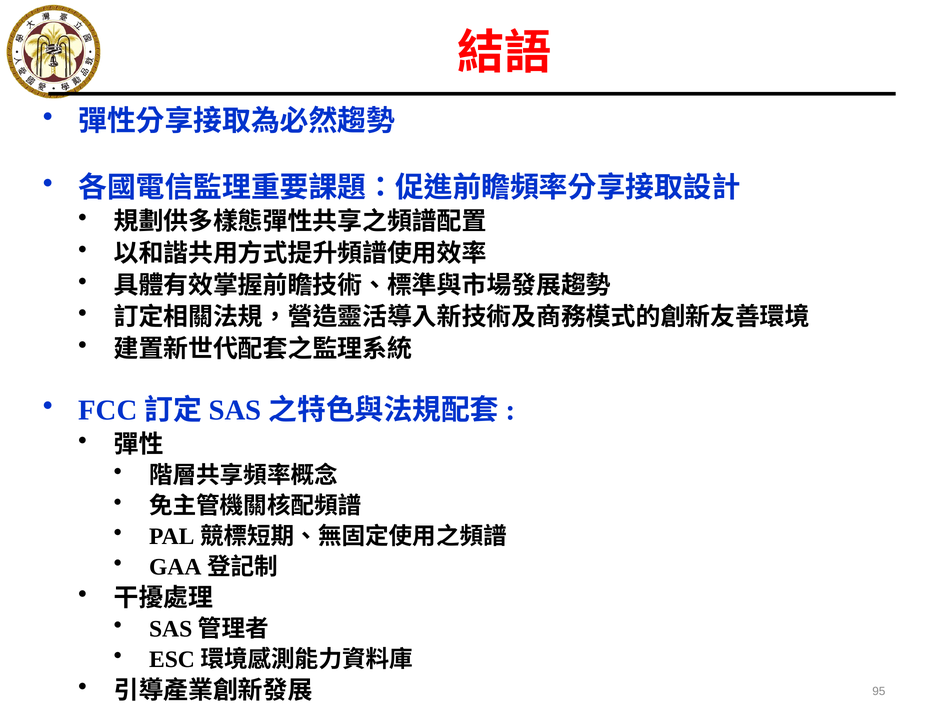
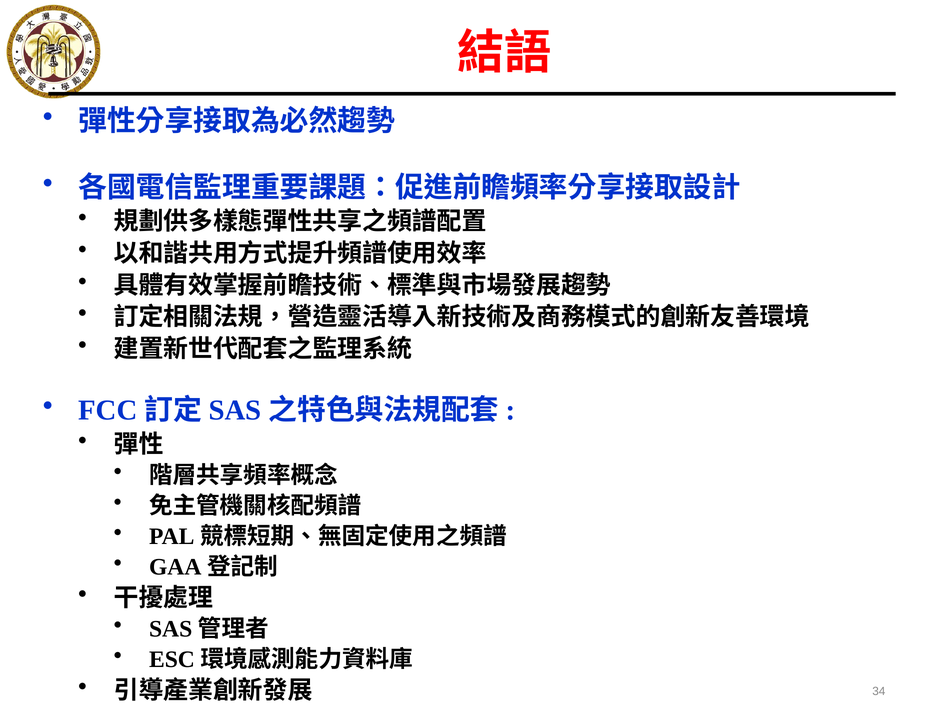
95: 95 -> 34 (879, 692)
